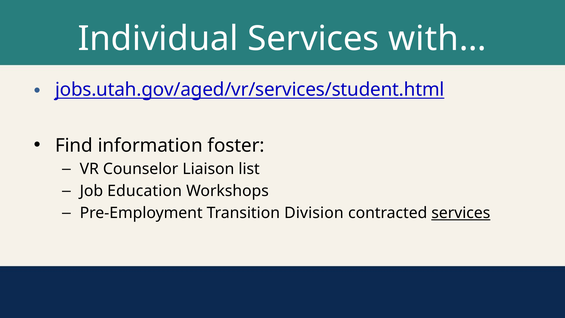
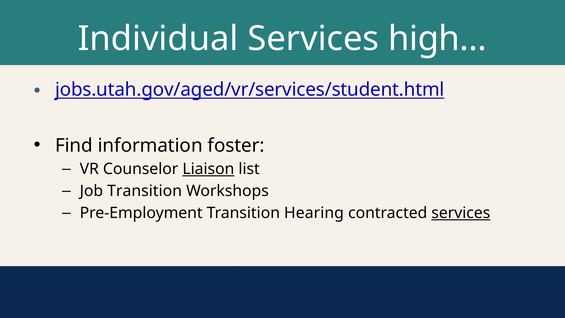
with…: with… -> high… (438, 39)
Liaison underline: none -> present (208, 169)
Job Education: Education -> Transition (145, 191)
Division: Division -> Hearing (314, 213)
